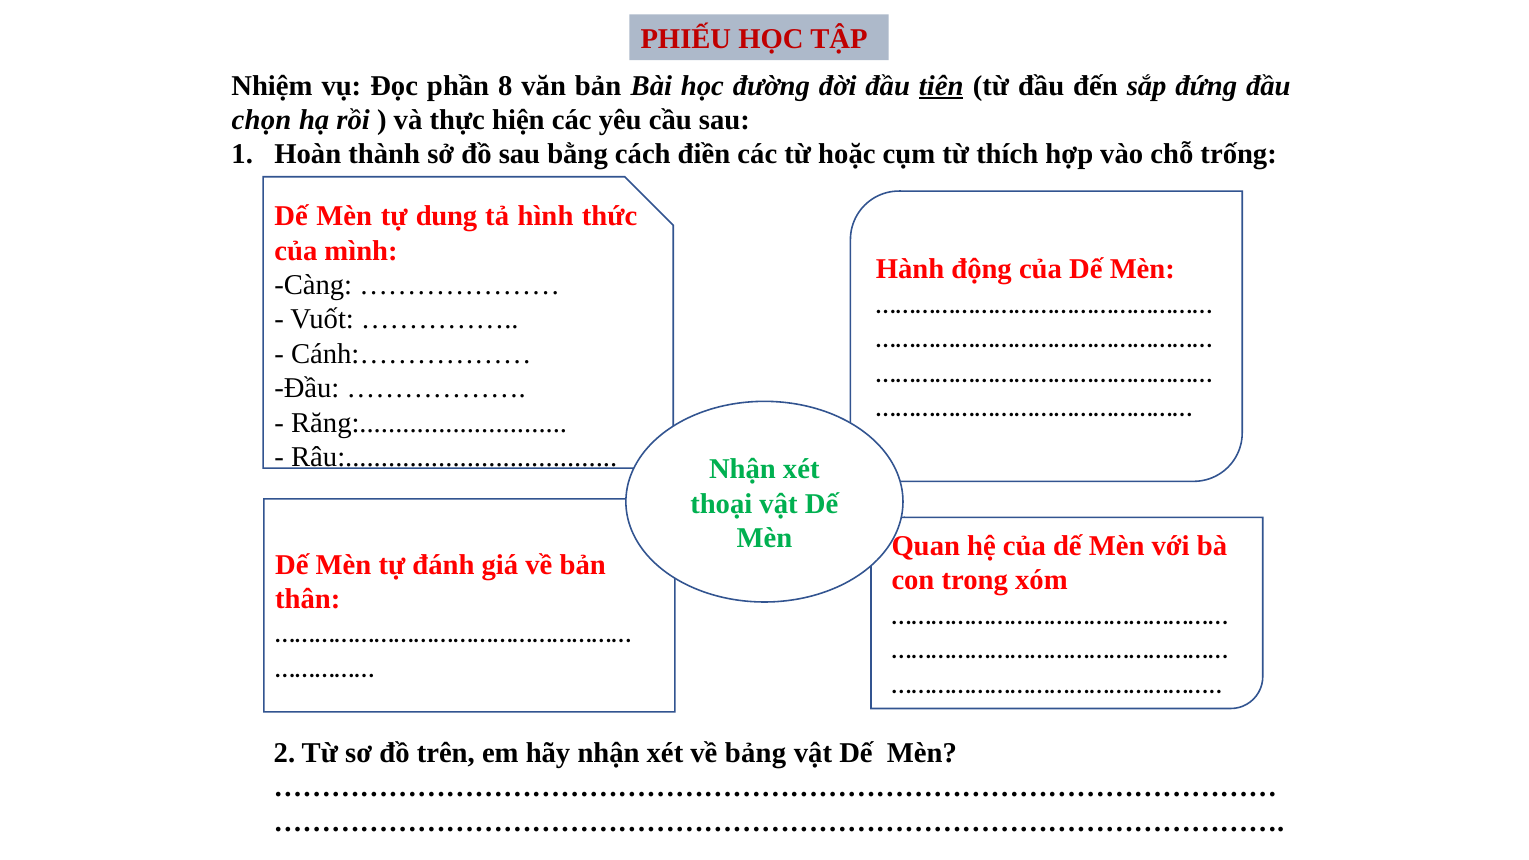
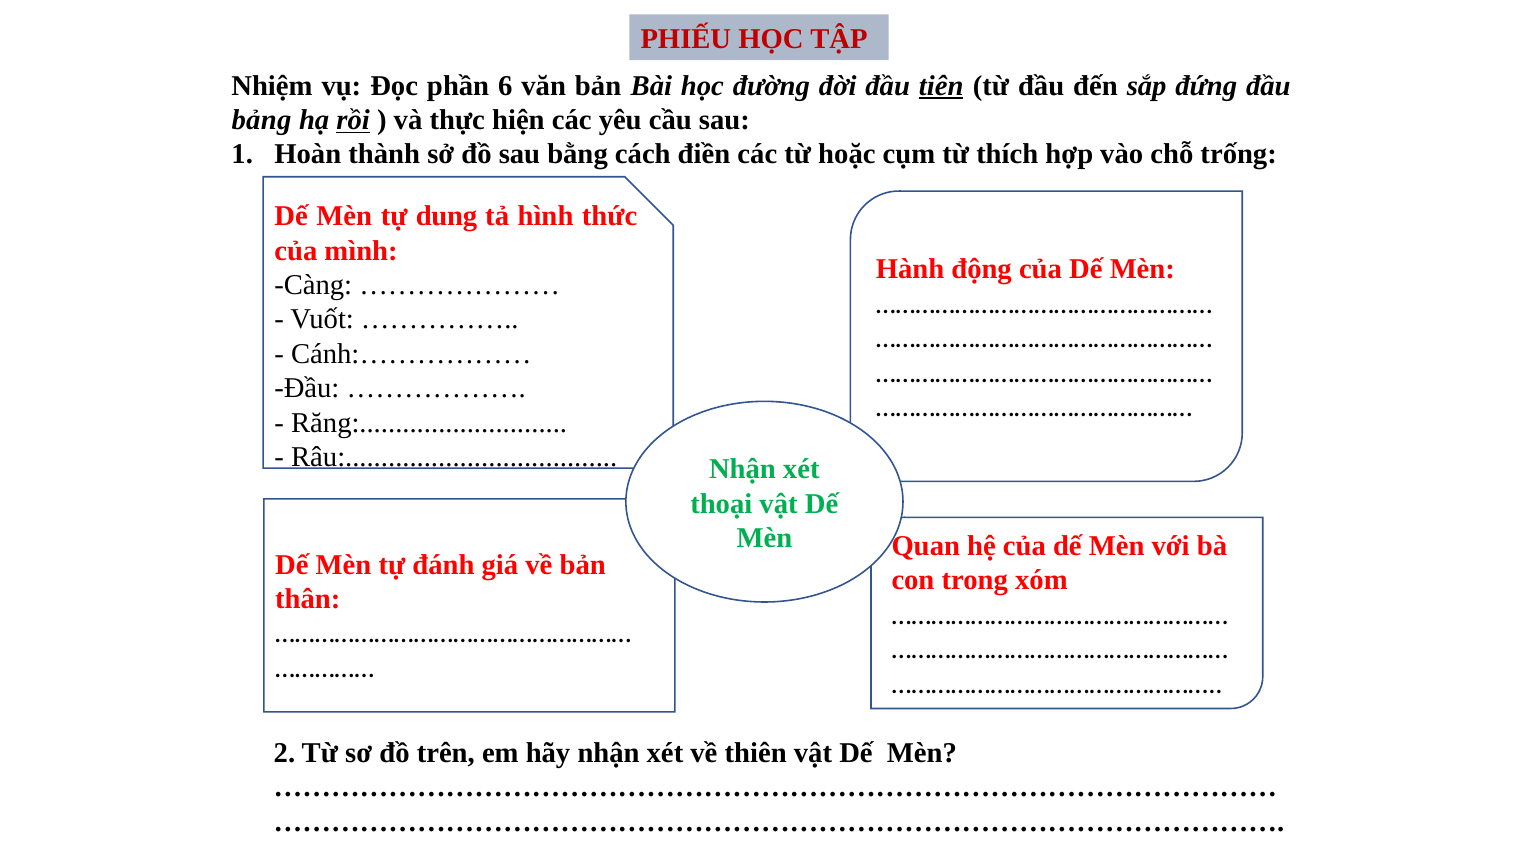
8: 8 -> 6 (505, 86)
chọn: chọn -> bảng (262, 120)
rồi underline: none -> present (353, 120)
bảng: bảng -> thiên (756, 753)
